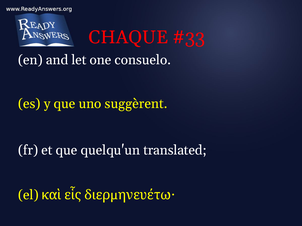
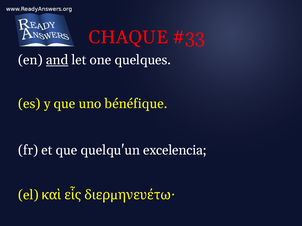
and underline: none -> present (57, 60)
consuelo: consuelo -> quelques (143, 60)
suggèrent: suggèrent -> bénéfique (136, 104)
translated: translated -> excelencia (175, 150)
